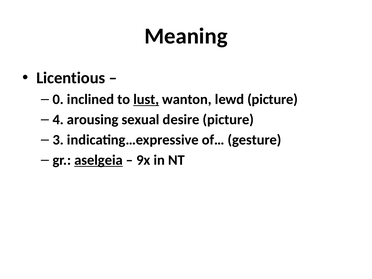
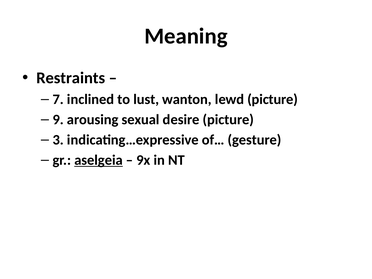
Licentious: Licentious -> Restraints (71, 78)
0: 0 -> 7 (58, 99)
lust underline: present -> none (146, 99)
4: 4 -> 9 (58, 120)
